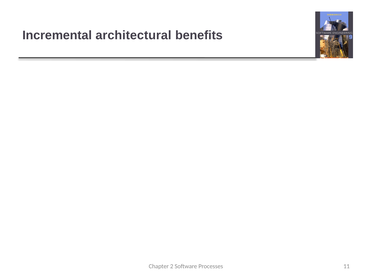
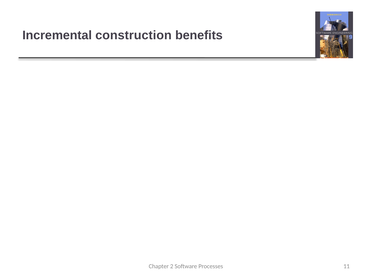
architectural: architectural -> construction (133, 35)
